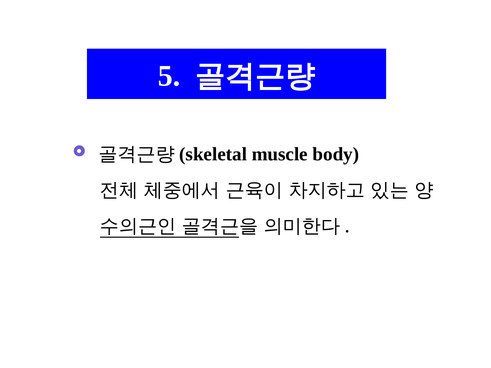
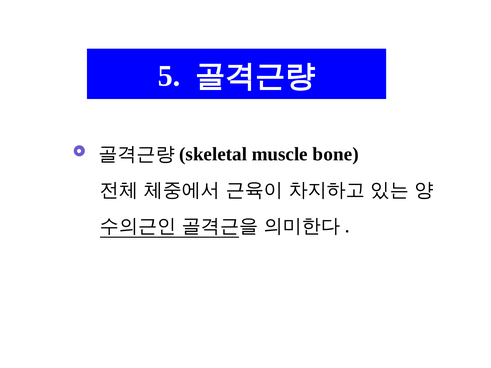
body: body -> bone (336, 154)
